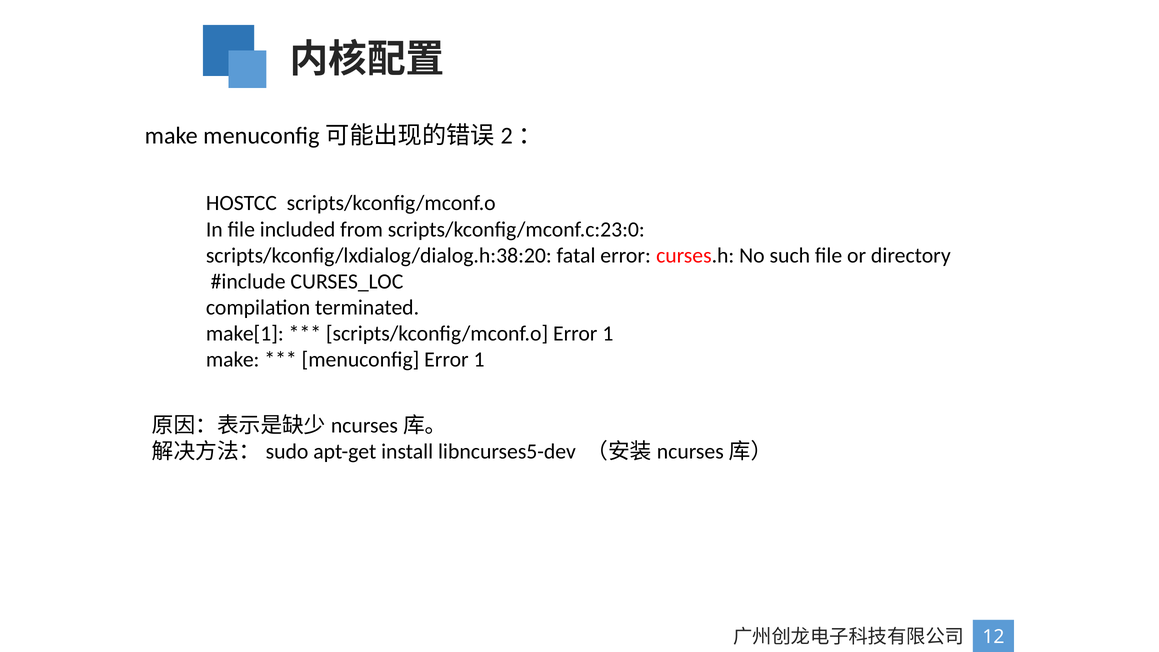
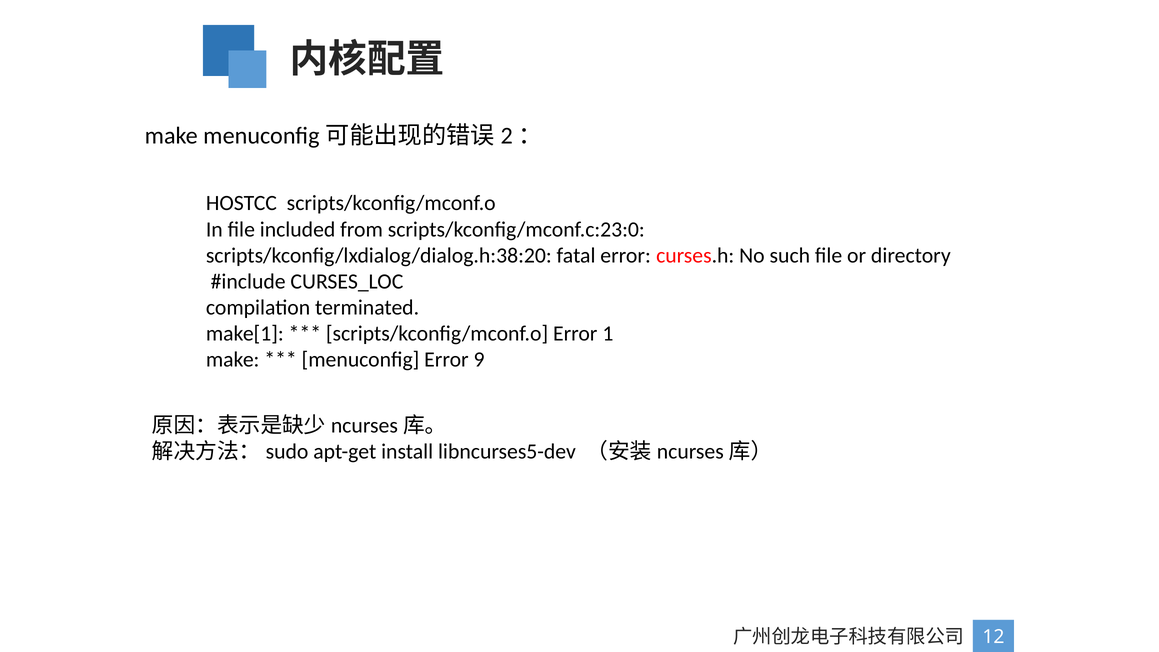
menuconfig Error 1: 1 -> 9 (479, 360)
